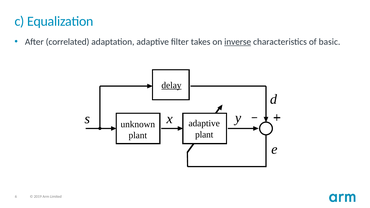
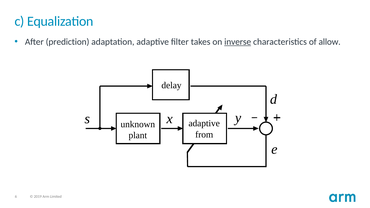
correlated: correlated -> prediction (68, 42)
basic: basic -> allow (330, 42)
delay underline: present -> none (171, 85)
plant: plant -> from (204, 135)
